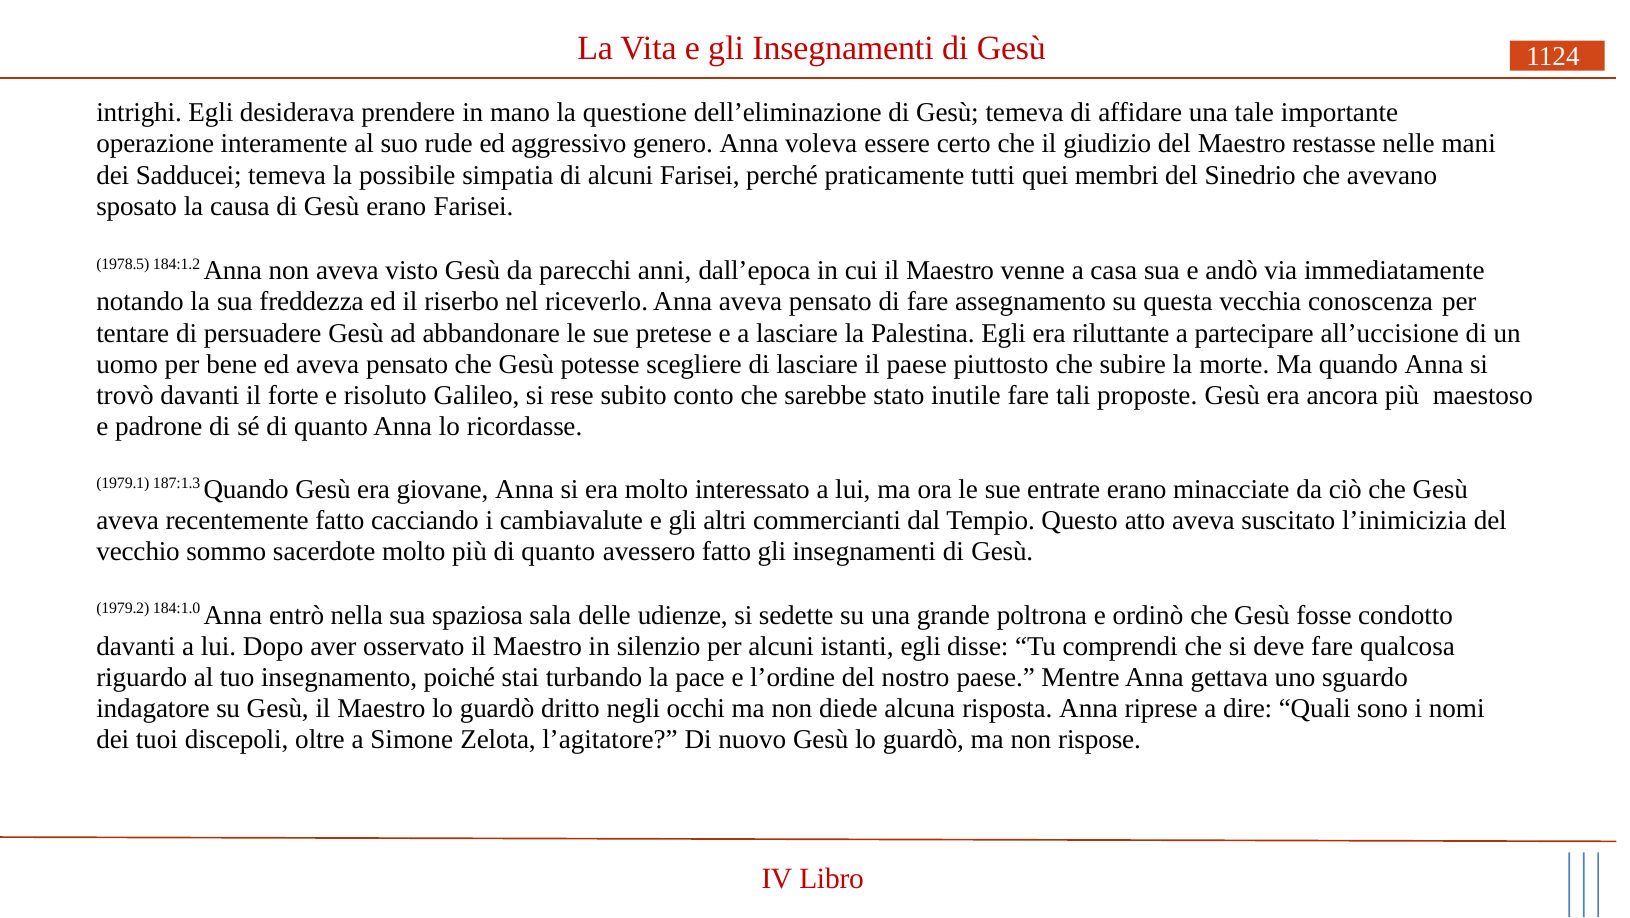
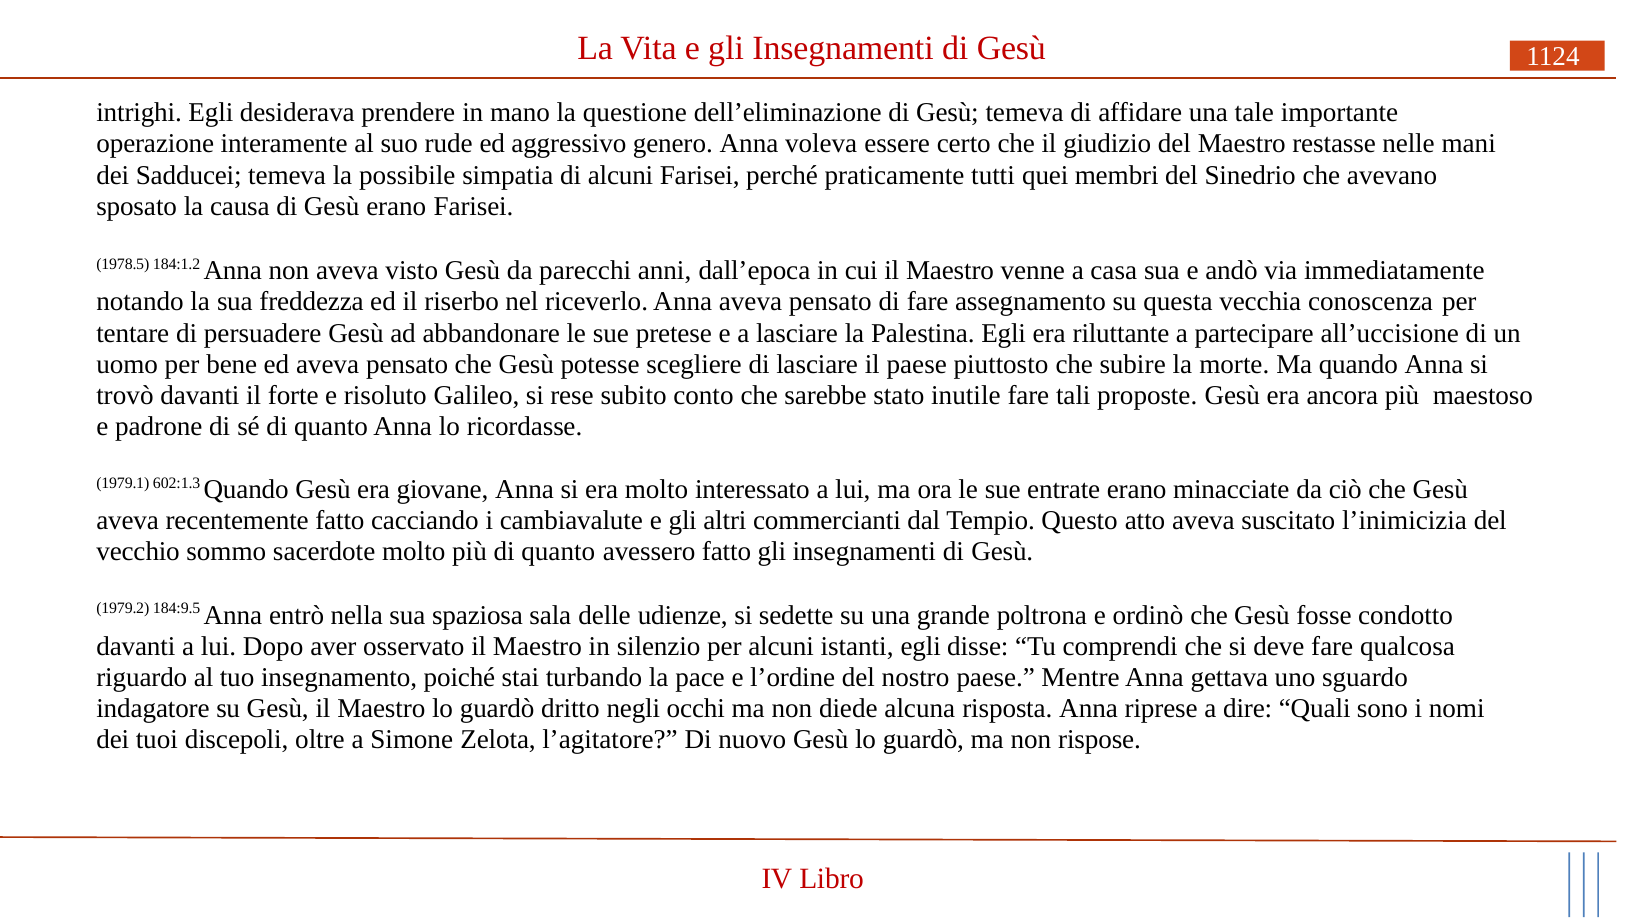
187:1.3: 187:1.3 -> 602:1.3 (177, 483)
184:1.0: 184:1.0 -> 184:9.5 (177, 609)
